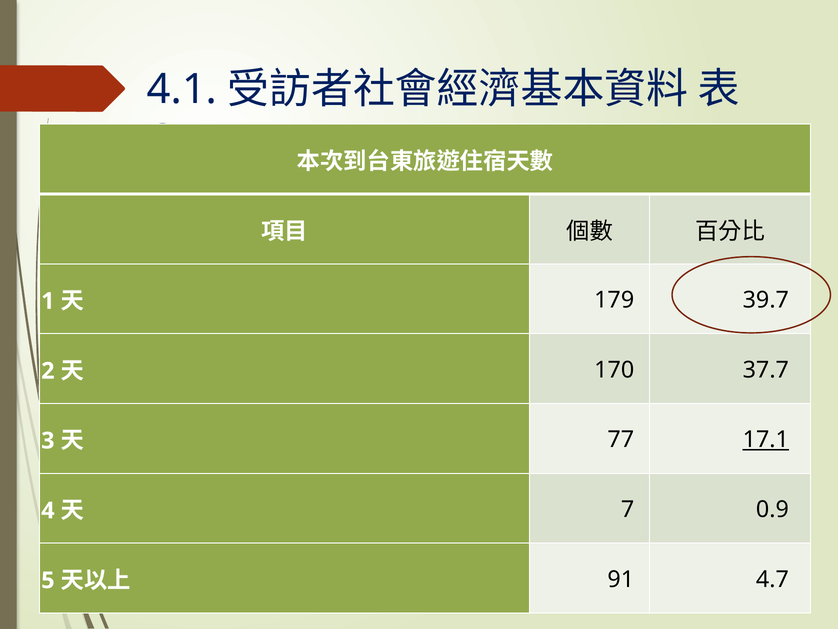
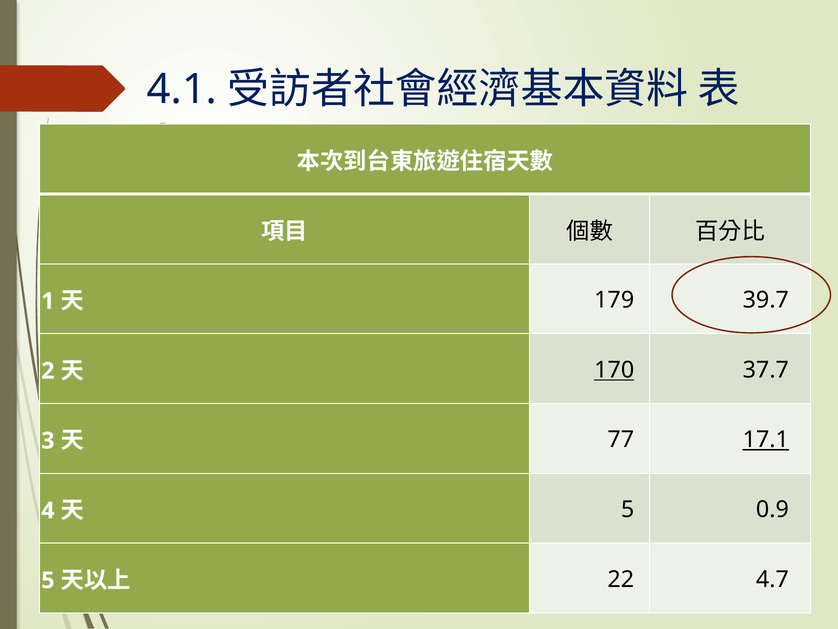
170 underline: none -> present (614, 370)
7: 7 -> 5 (628, 509)
91: 91 -> 22 (621, 579)
